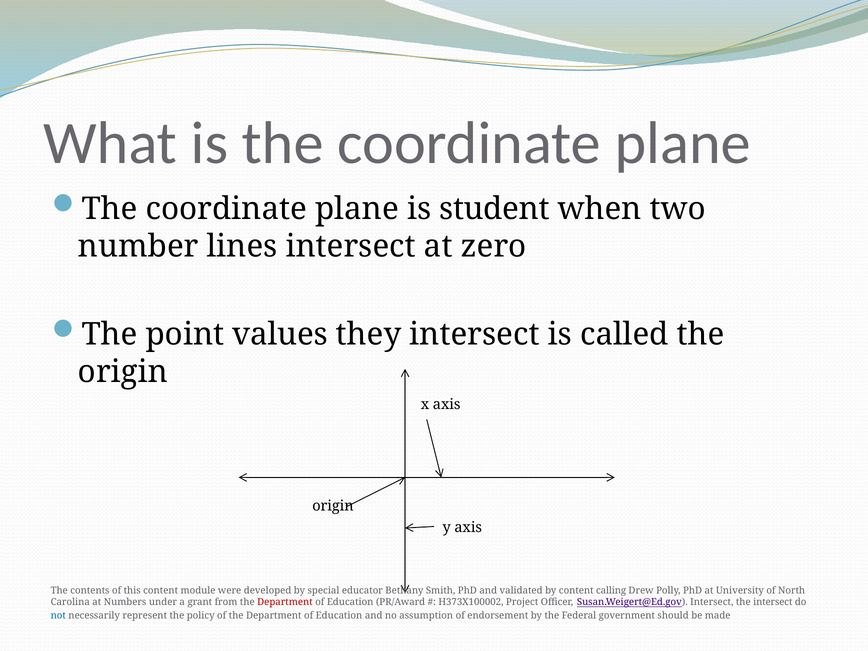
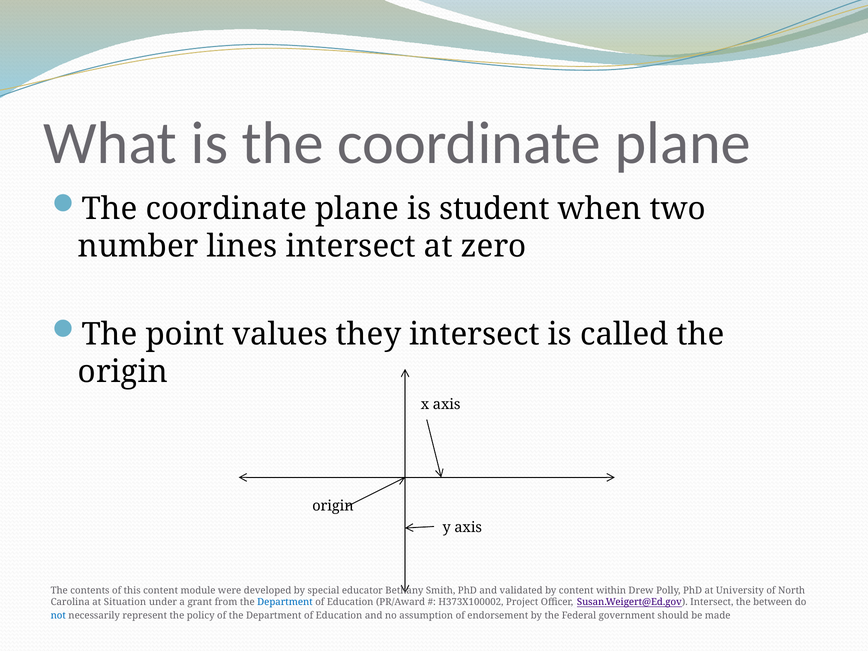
calling: calling -> within (611, 591)
Numbers: Numbers -> Situation (125, 602)
Department colour: red -> blue (285, 602)
the intersect: intersect -> between (773, 602)
